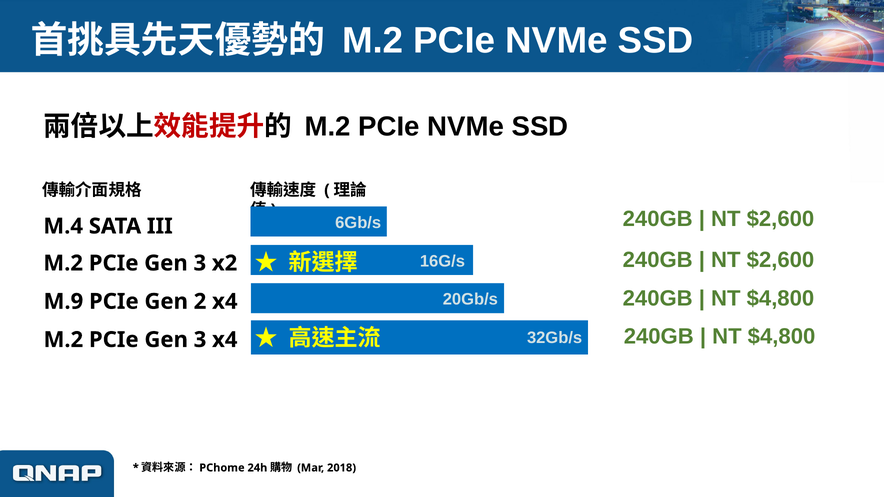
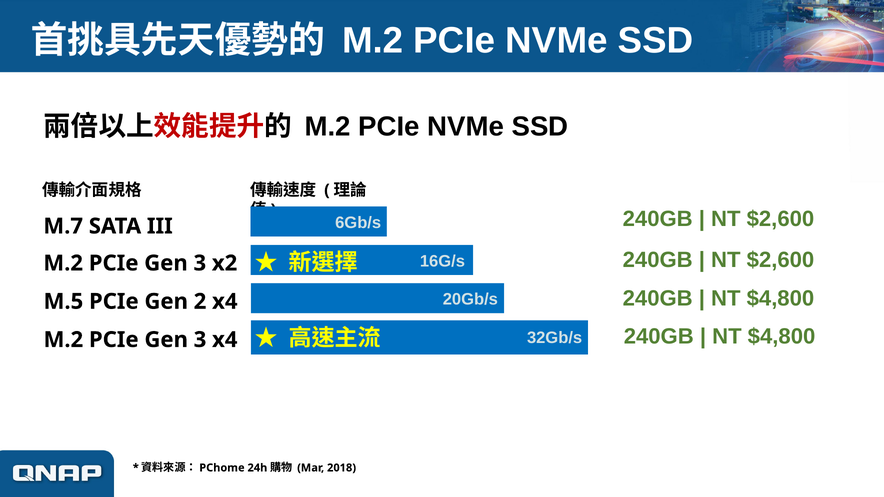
M.4: M.4 -> M.7 (63, 226)
M.9: M.9 -> M.5 (63, 302)
